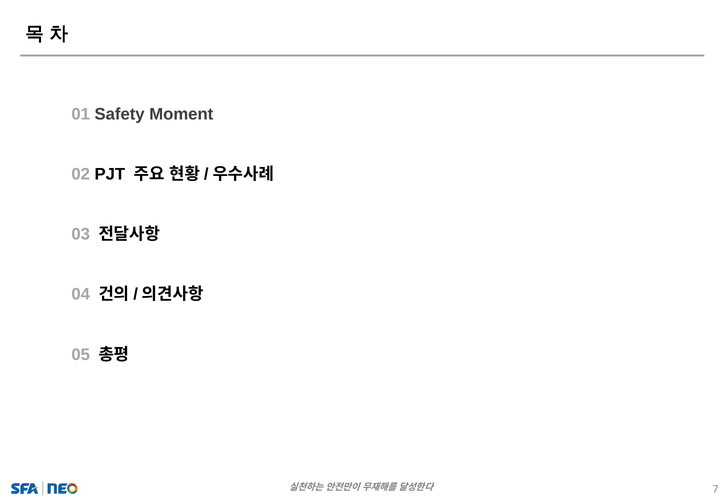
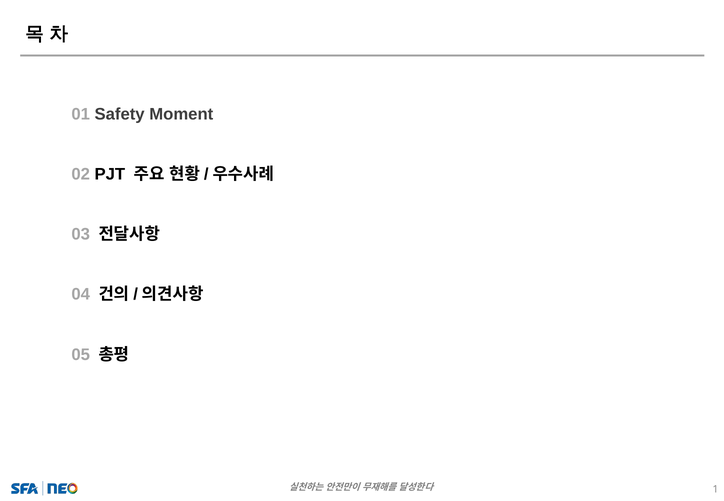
7: 7 -> 1 (716, 490)
